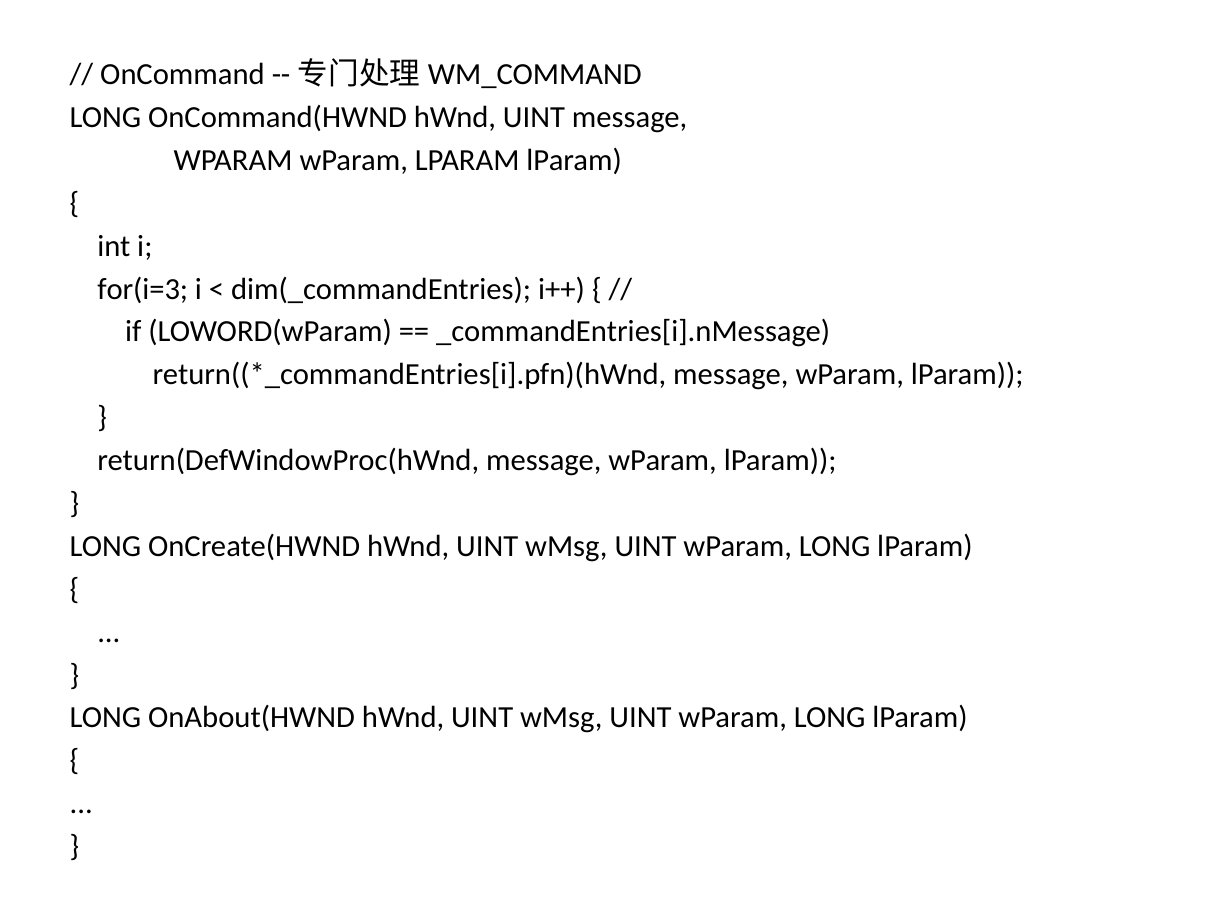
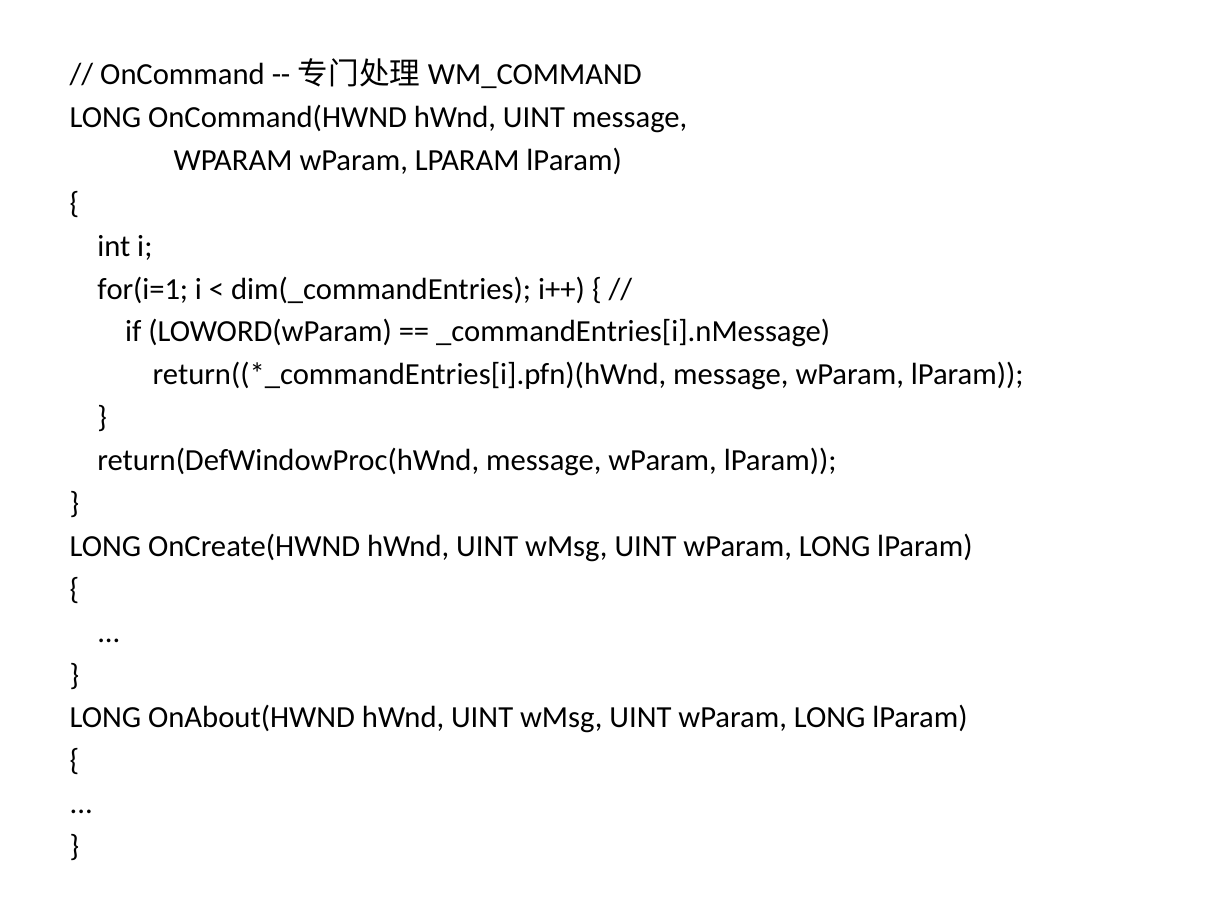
for(i=3: for(i=3 -> for(i=1 (143, 289)
